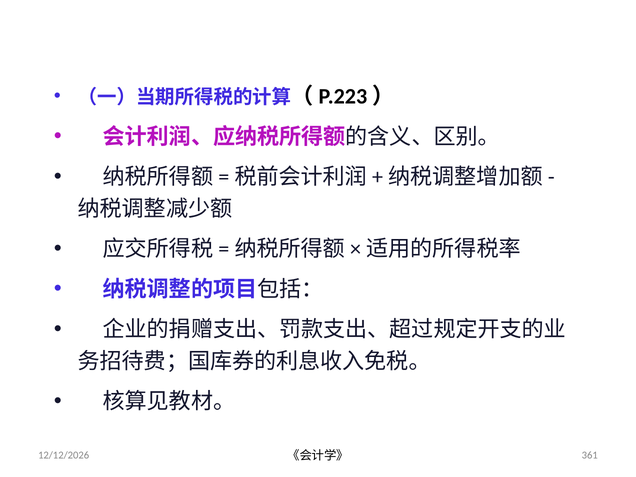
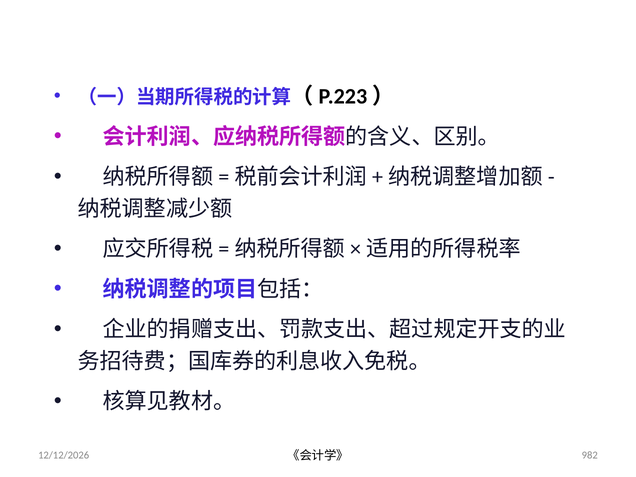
361: 361 -> 982 (590, 455)
